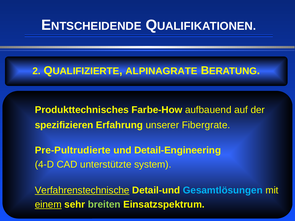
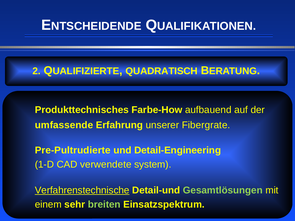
ALPINAGRATE: ALPINAGRATE -> QUADRATISCH (162, 71)
spezifizieren: spezifizieren -> umfassende (64, 125)
4-D: 4-D -> 1-D (44, 165)
unterstützte: unterstützte -> verwendete (106, 165)
Gesamtlösungen colour: light blue -> light green (223, 191)
einem underline: present -> none (48, 205)
